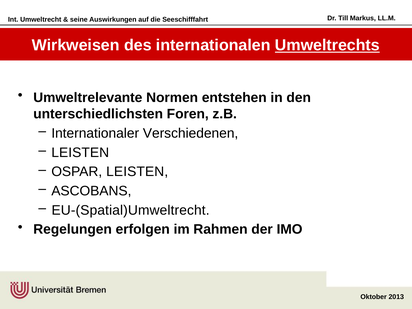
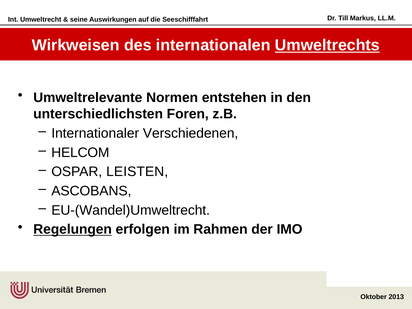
LEISTEN: LEISTEN -> HELCOM (80, 153)
EU-(Spatial)Umweltrecht: EU-(Spatial)Umweltrecht -> EU-(Wandel)Umweltrecht (131, 210)
Regelungen underline: none -> present (73, 229)
